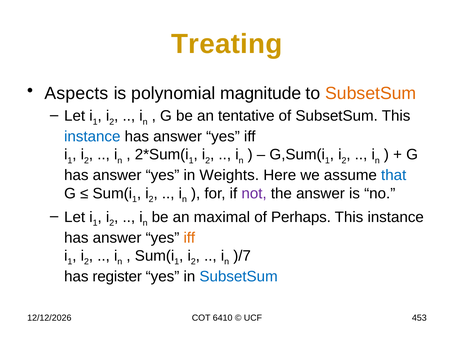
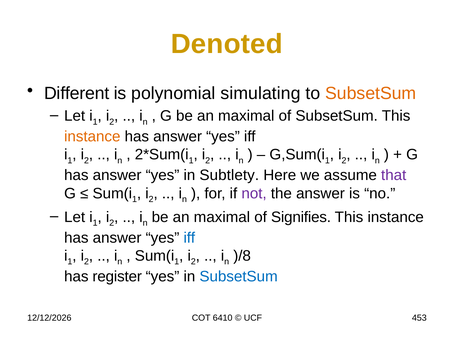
Treating: Treating -> Denoted (227, 44)
Aspects: Aspects -> Different (77, 94)
magnitude: magnitude -> simulating (261, 94)
G be an tentative: tentative -> maximal (246, 116)
instance colour: blue -> orange (92, 137)
Weights: Weights -> Subtlety (229, 176)
that colour: blue -> purple (394, 176)
Perhaps: Perhaps -> Signifies (301, 217)
iff colour: orange -> blue (189, 238)
)/7: )/7 -> )/8 (242, 256)
